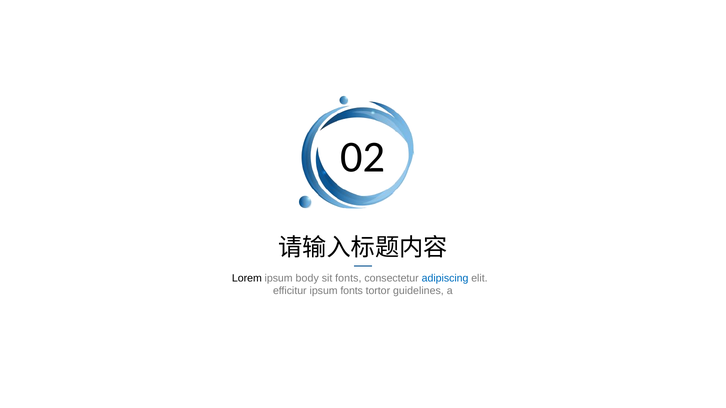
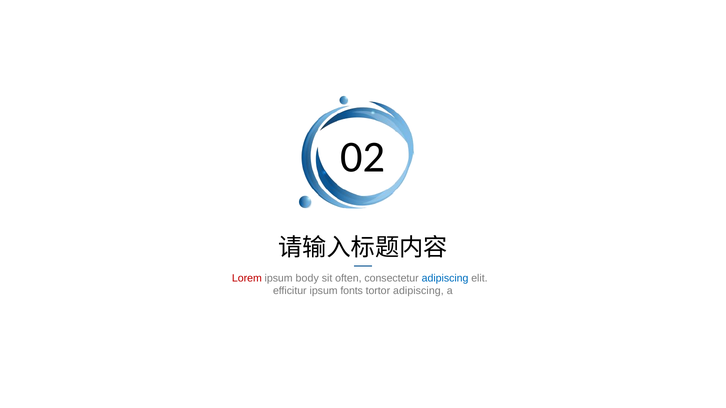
Lorem colour: black -> red (247, 278)
sit fonts: fonts -> often (348, 278)
tortor guidelines: guidelines -> adipiscing (418, 291)
